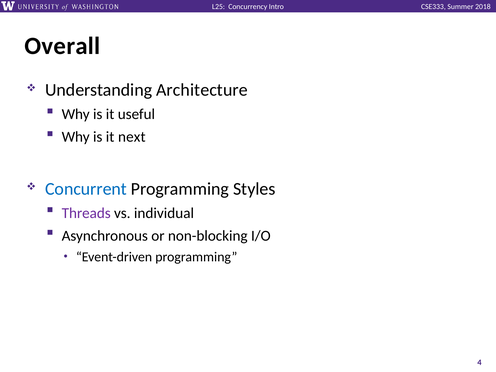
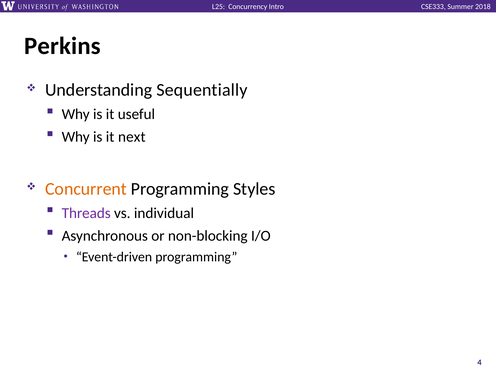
Overall: Overall -> Perkins (63, 46)
Architecture: Architecture -> Sequentially (202, 90)
Concurrent colour: blue -> orange (86, 189)
